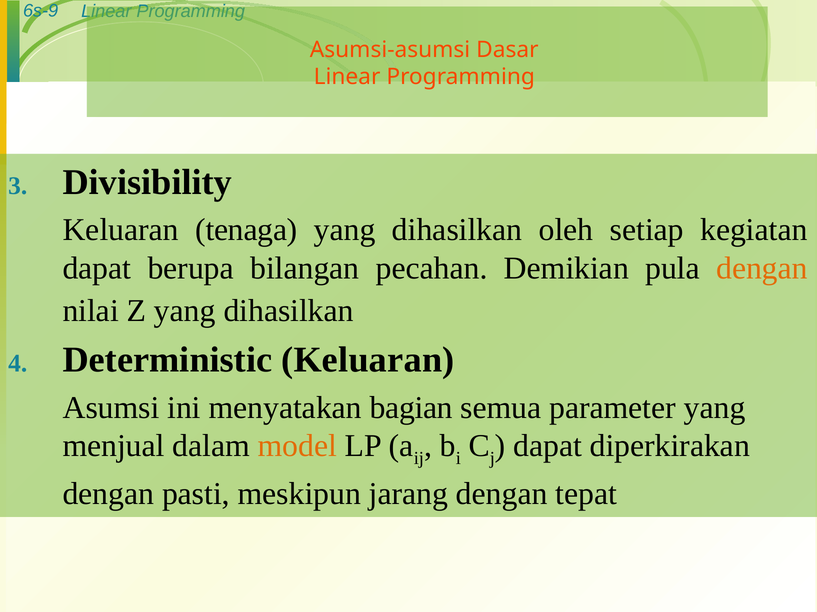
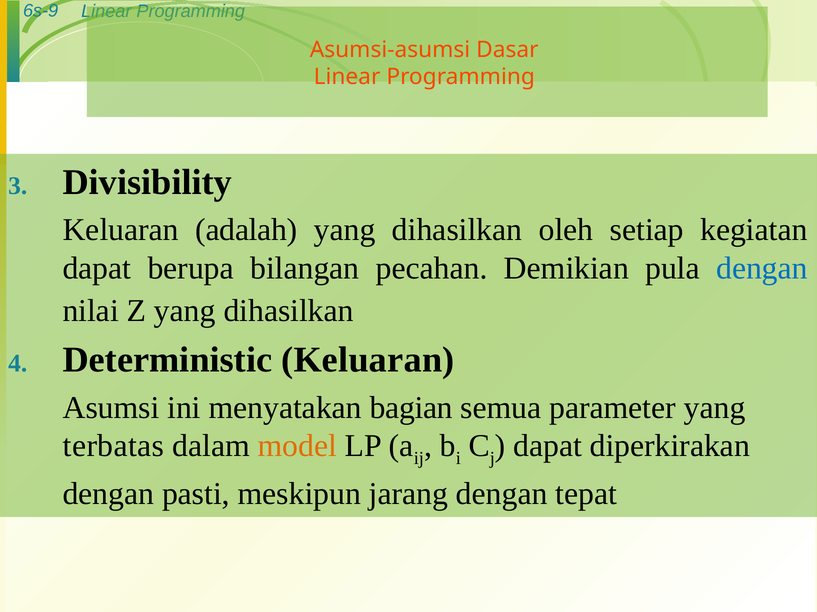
tenaga: tenaga -> adalah (246, 230)
dengan colour: orange -> blue (762, 268)
menjual: menjual -> terbatas (113, 446)
